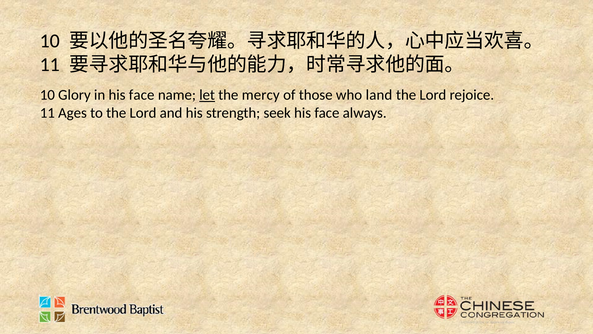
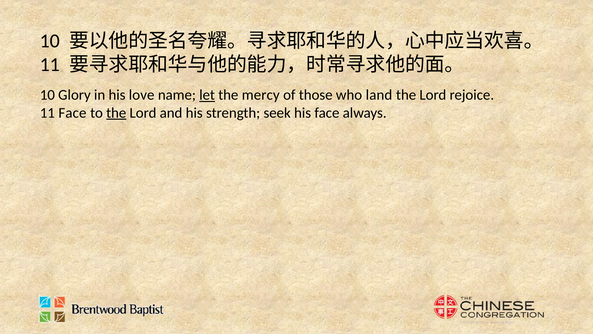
in his face: face -> love (142, 95)
11 Ages: Ages -> Face (72, 113)
the underline: none -> present (116, 113)
